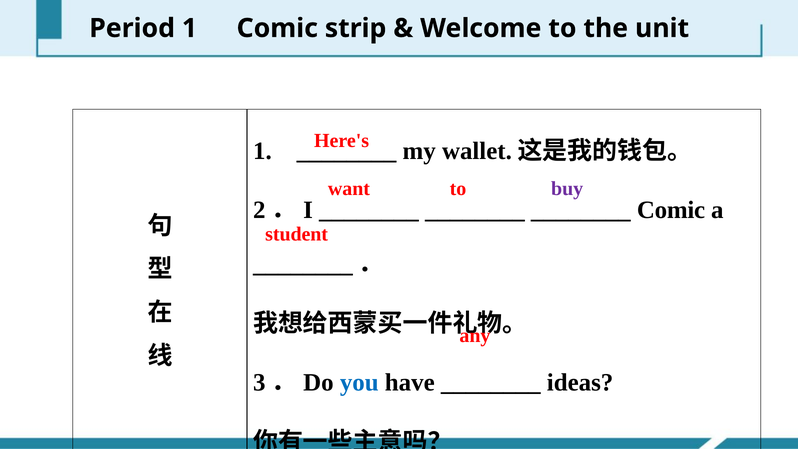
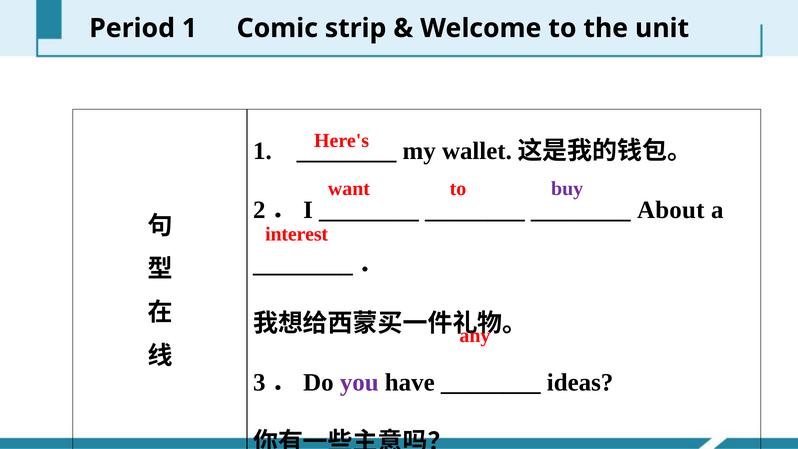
Comic: Comic -> About (671, 210)
student: student -> interest (297, 234)
you colour: blue -> purple (359, 382)
